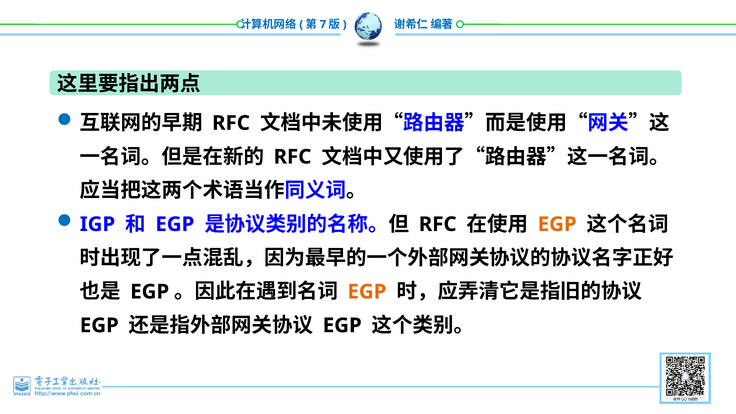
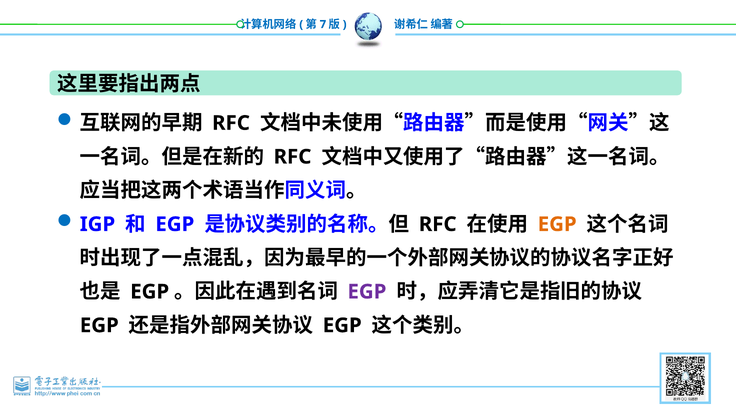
EGP colour: orange -> purple (367, 292)
